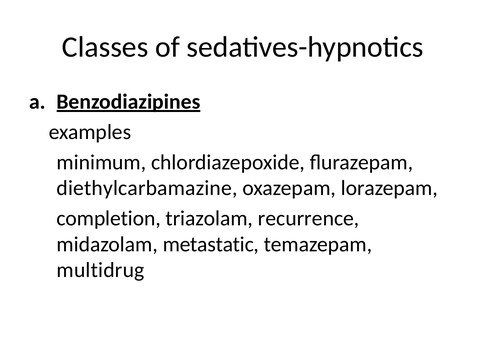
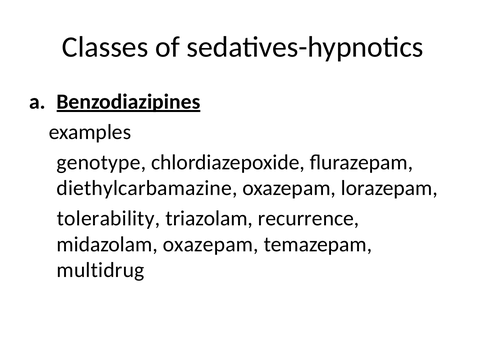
minimum: minimum -> genotype (101, 162)
completion: completion -> tolerability (108, 219)
midazolam metastatic: metastatic -> oxazepam (211, 245)
